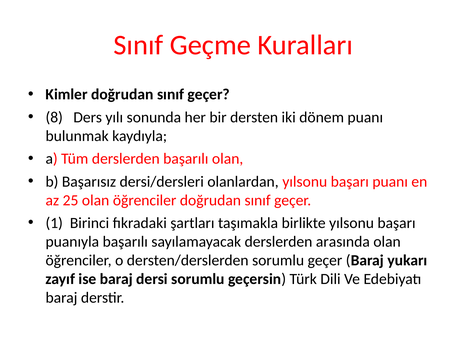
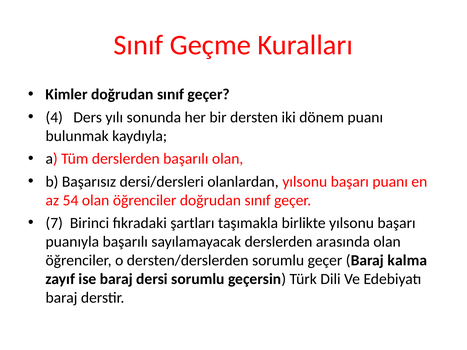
8: 8 -> 4 (54, 117)
25: 25 -> 54 (71, 200)
1: 1 -> 7 (54, 223)
yukarı: yukarı -> kalma (407, 261)
